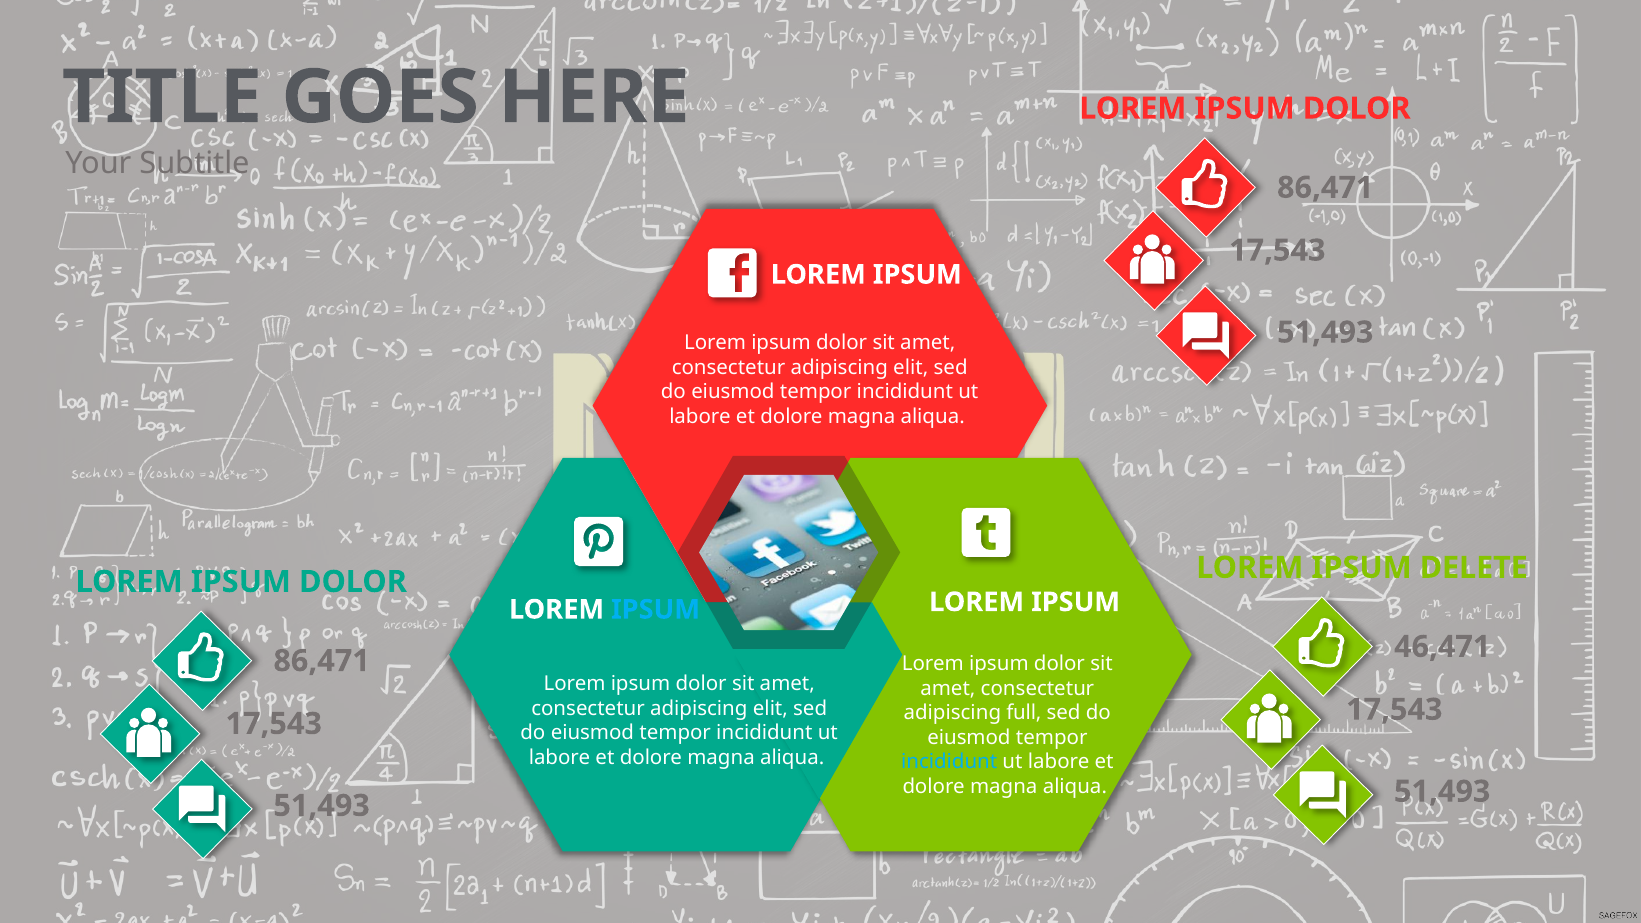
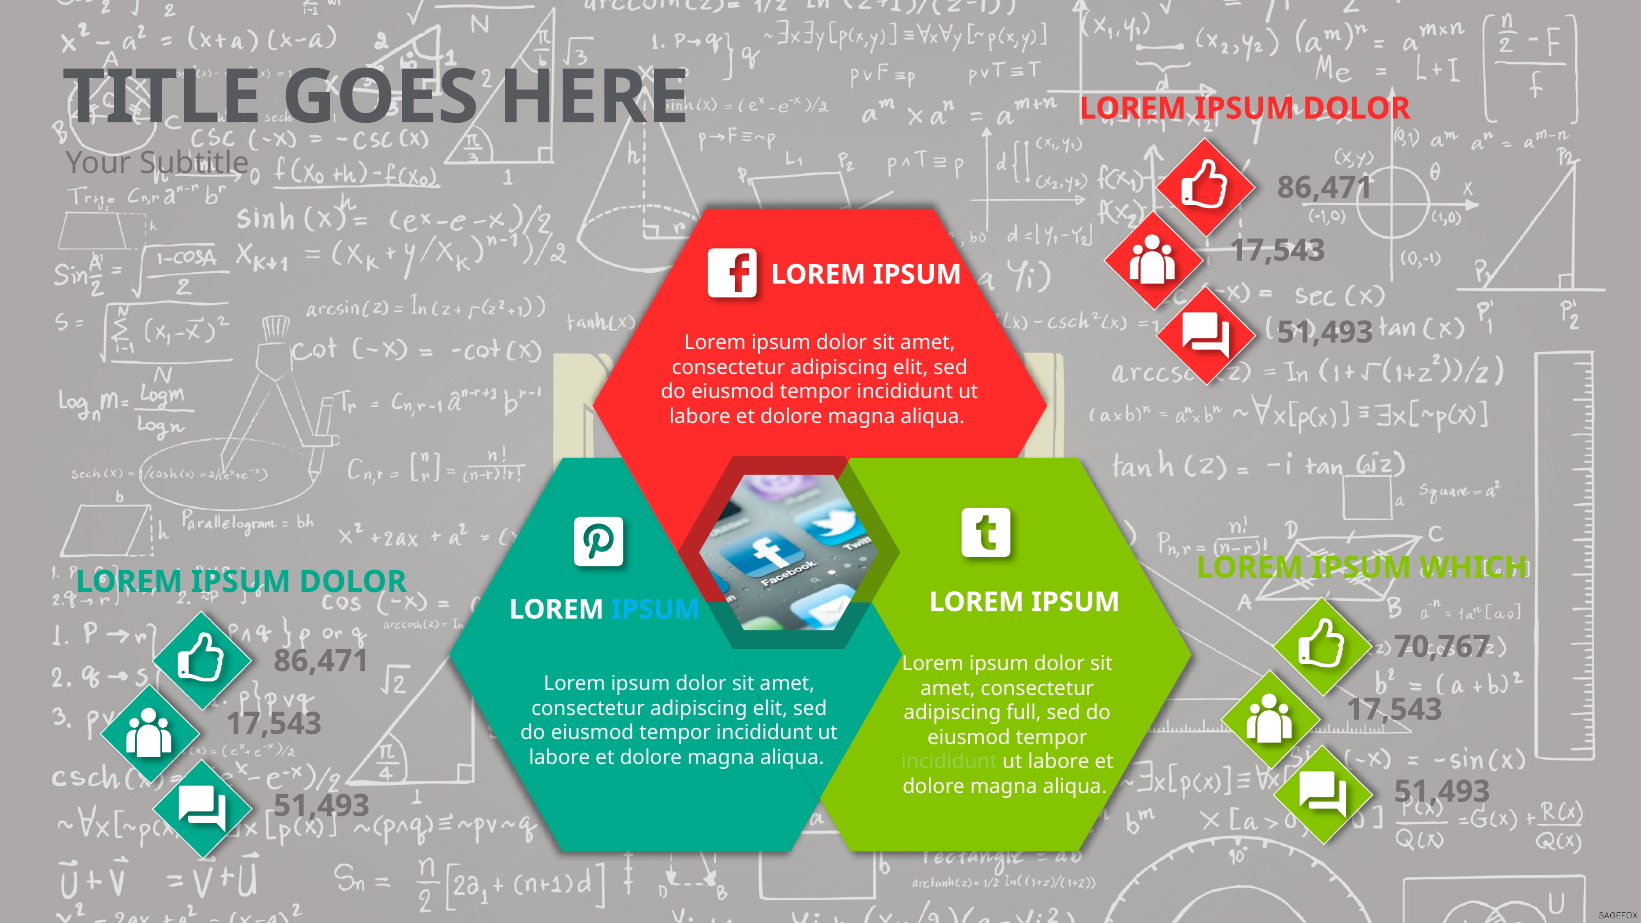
DELETE: DELETE -> WHICH (1474, 568)
46,471: 46,471 -> 70,767 (1442, 647)
incididunt colour: light blue -> light green (949, 762)
